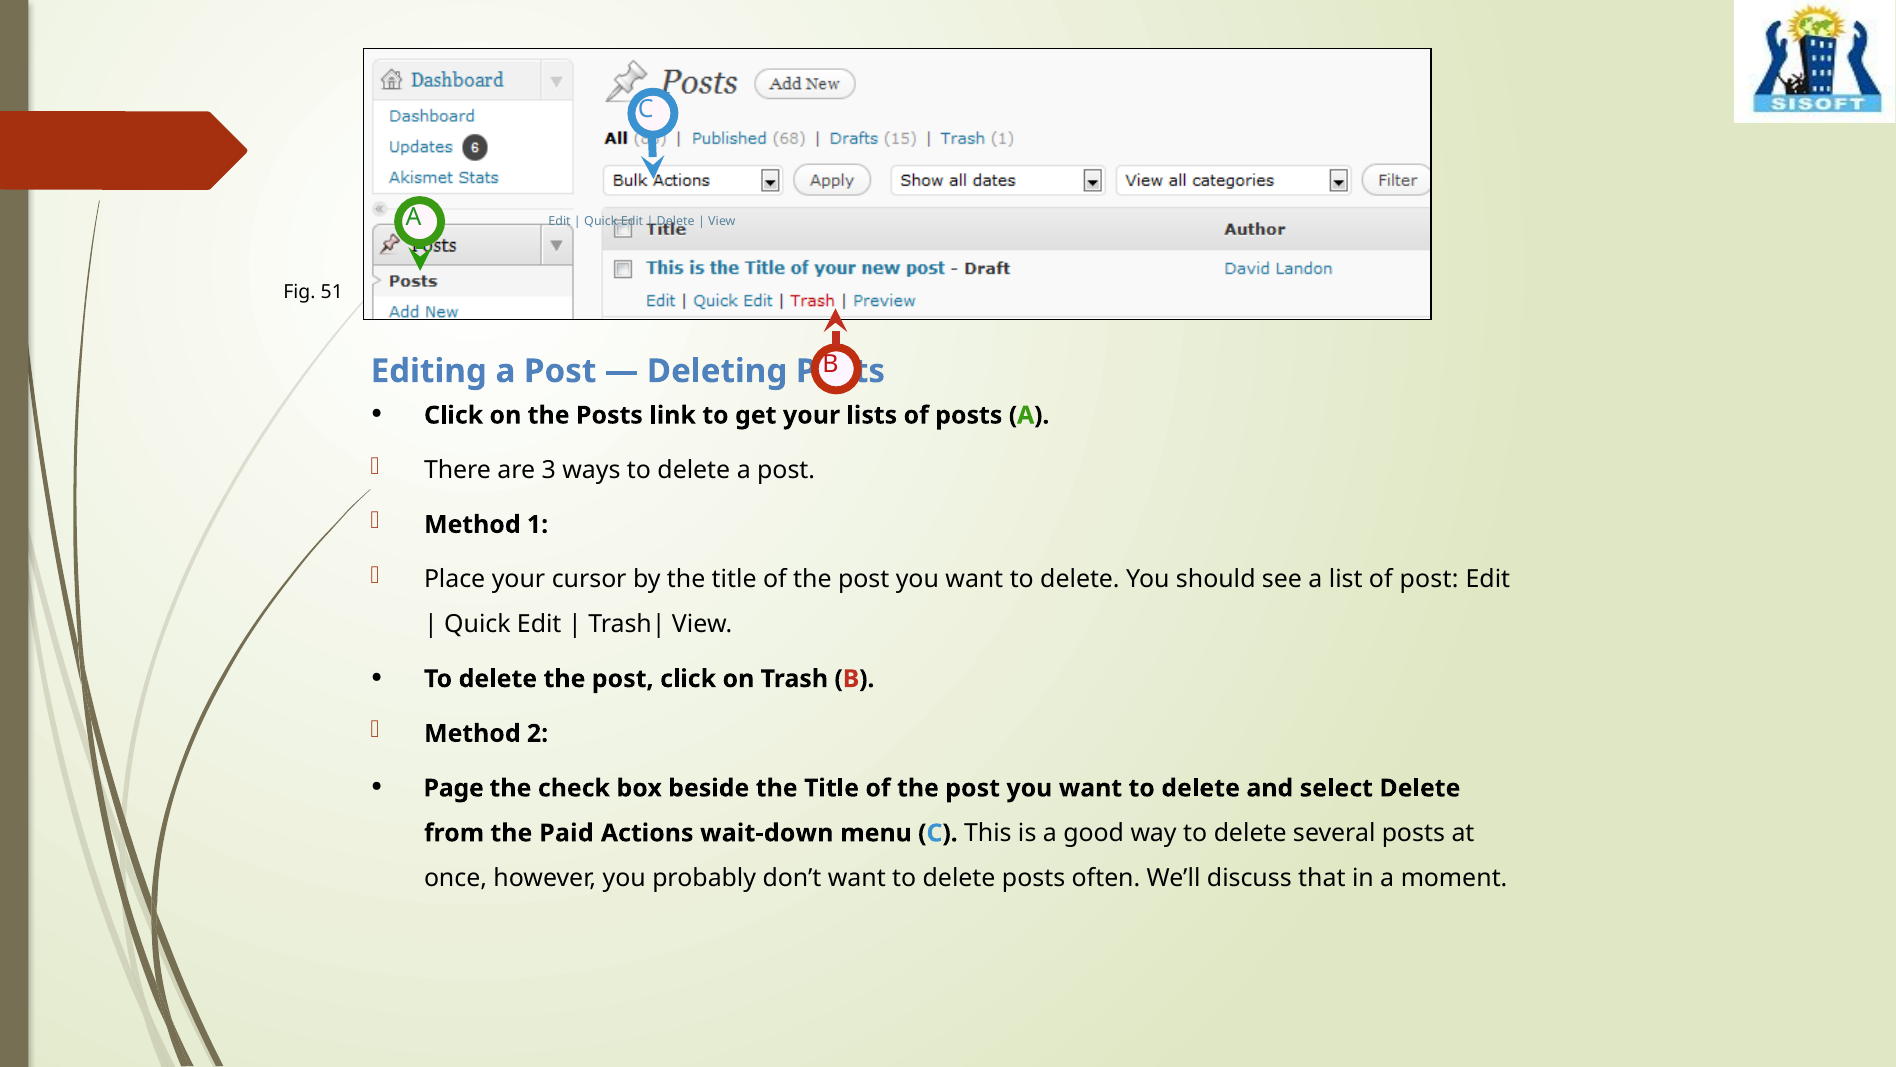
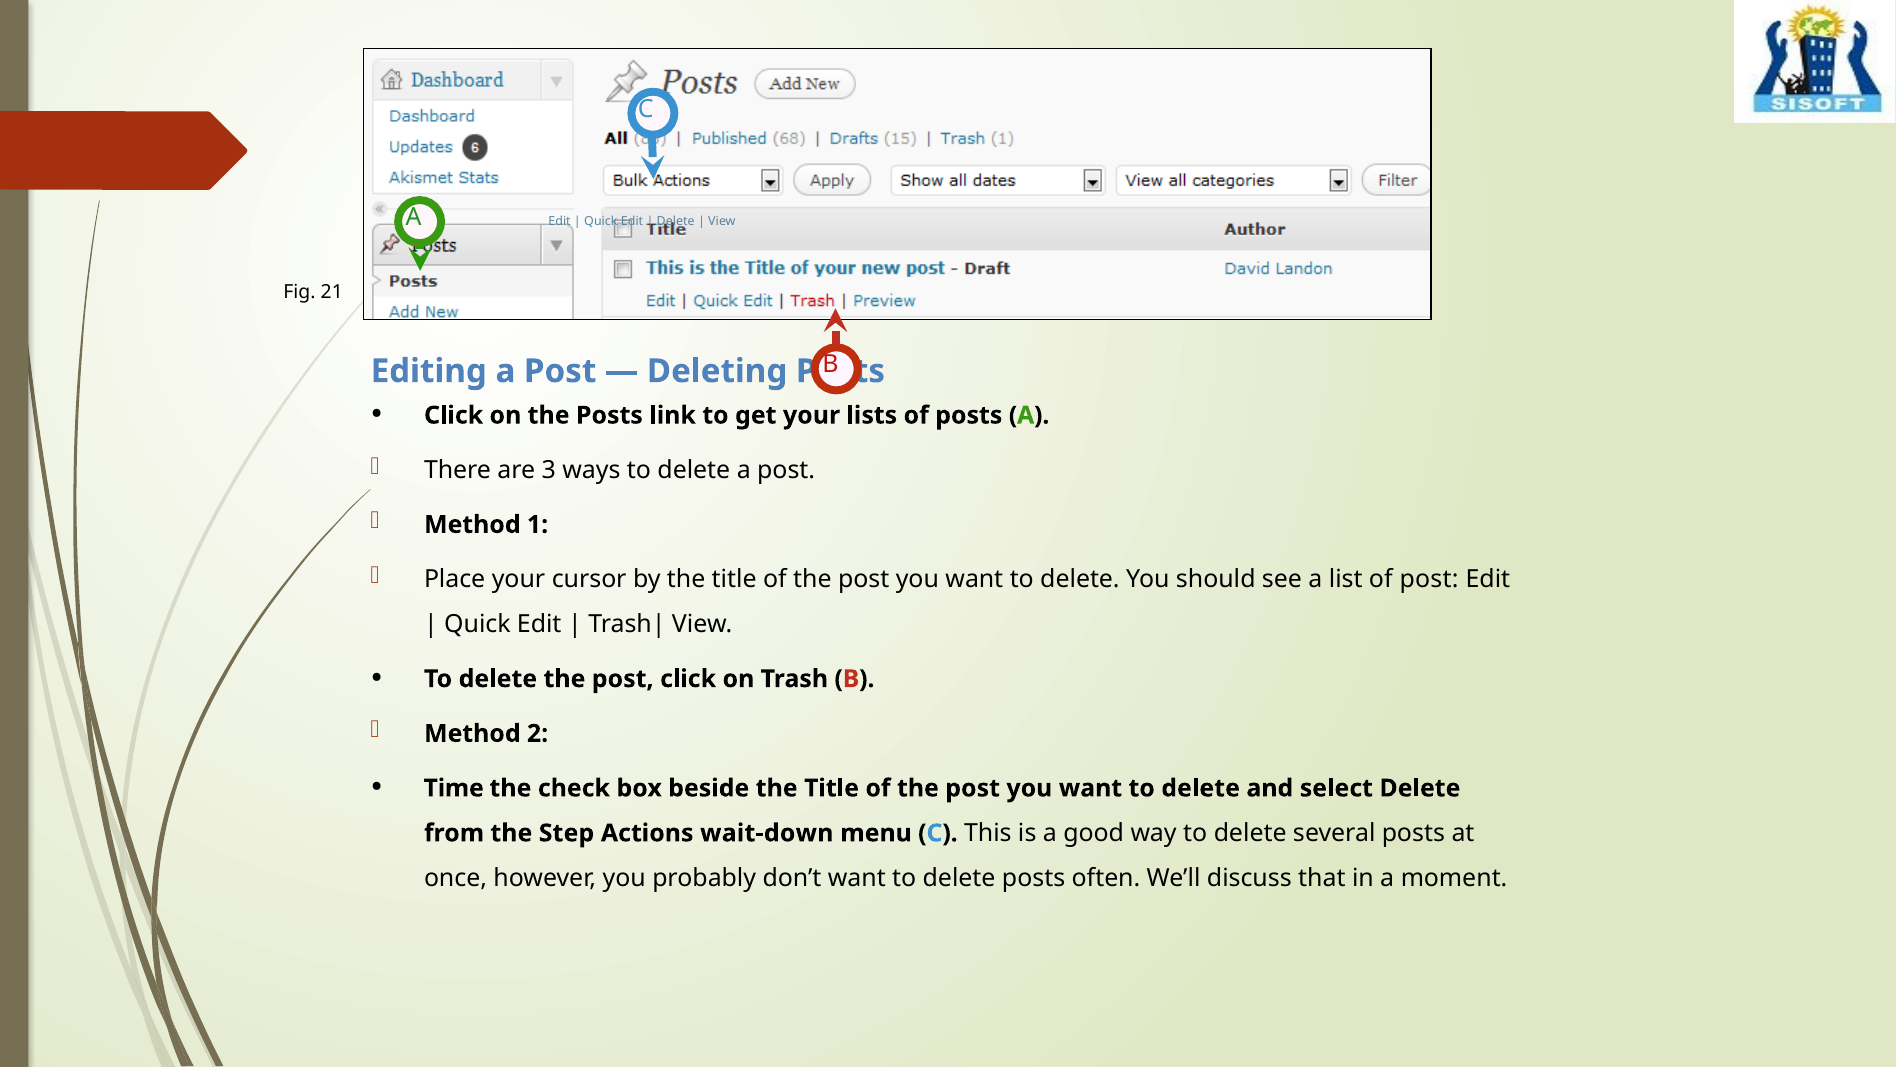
51: 51 -> 21 (332, 292)
Page: Page -> Time (454, 788)
Paid: Paid -> Step (567, 833)
